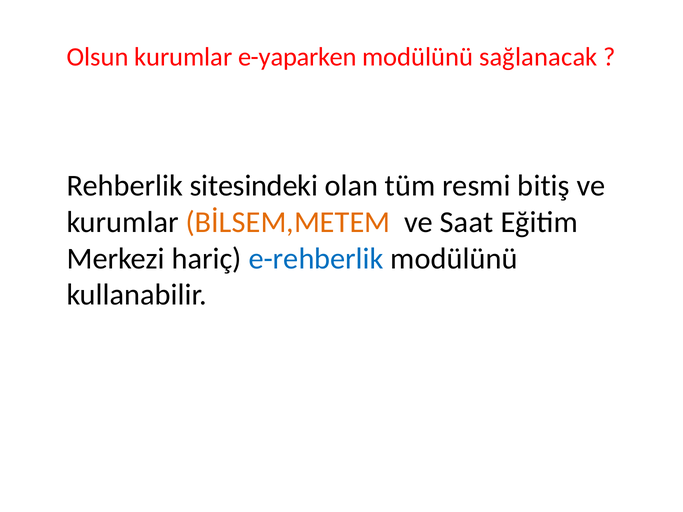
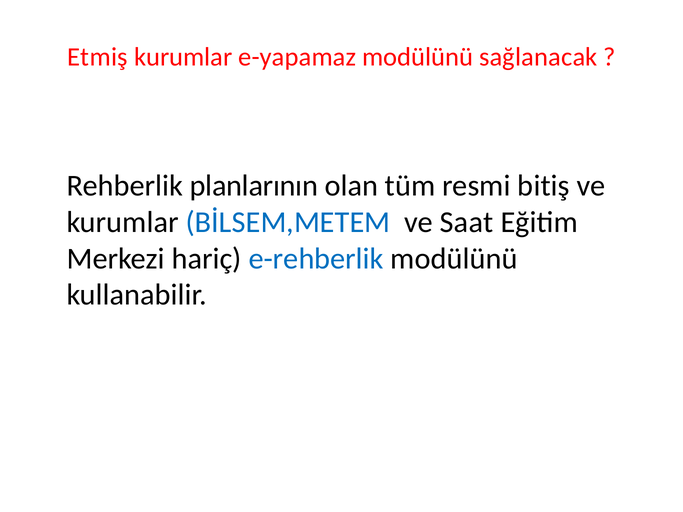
Olsun: Olsun -> Etmiş (97, 57)
e-yaparken: e-yaparken -> e-yapamaz (297, 57)
sitesindeki: sitesindeki -> planlarının (254, 186)
BİLSEM,METEM colour: orange -> blue (288, 222)
